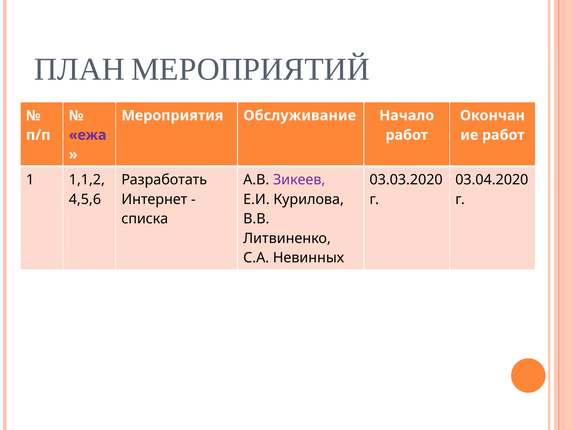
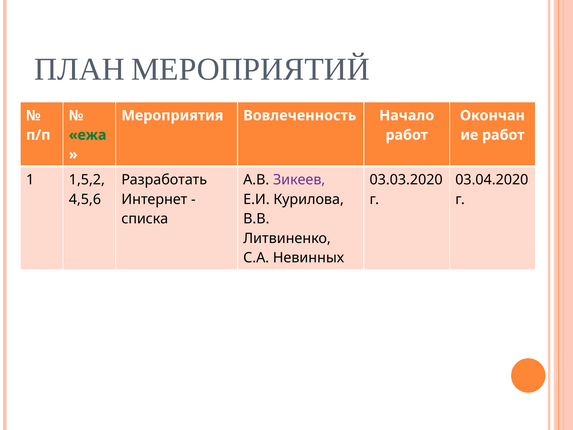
Обслуживание: Обслуживание -> Вовлеченность (300, 115)
ежа colour: purple -> green (88, 135)
1,1,2: 1,1,2 -> 1,5,2 (87, 180)
